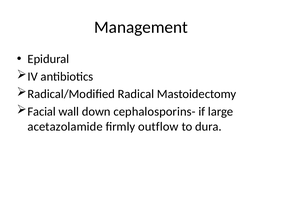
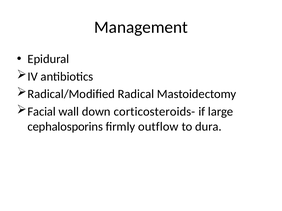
cephalosporins-: cephalosporins- -> corticosteroids- (154, 112)
acetazolamide: acetazolamide -> cephalosporins (65, 127)
